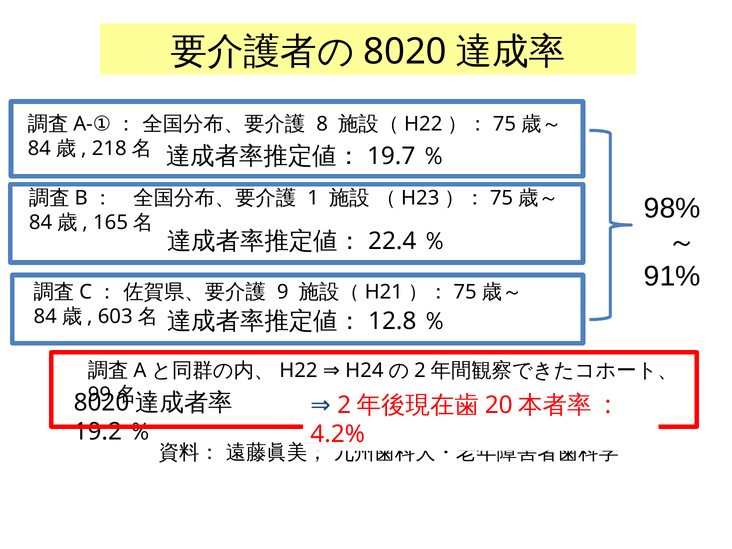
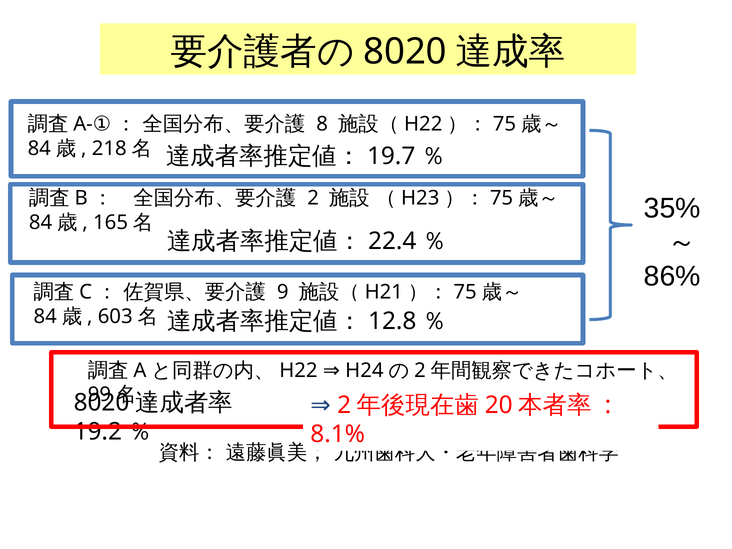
1: 1 -> 2 (313, 198)
98%: 98% -> 35% (672, 208)
91%: 91% -> 86% (672, 277)
4.2%: 4.2% -> 8.1% (338, 434)
